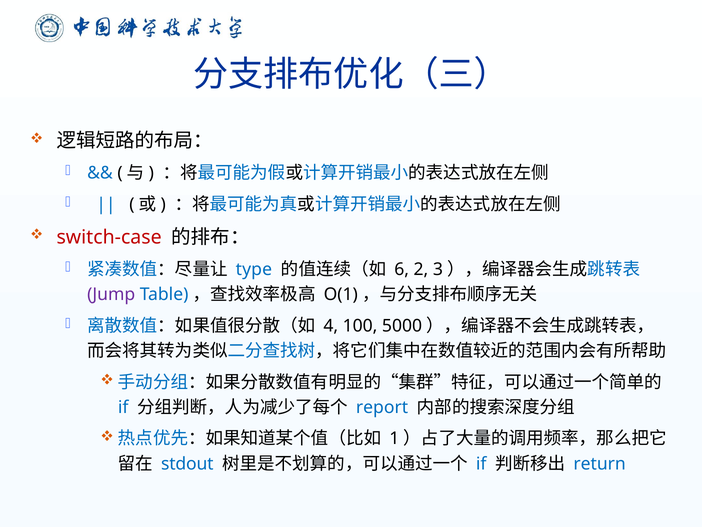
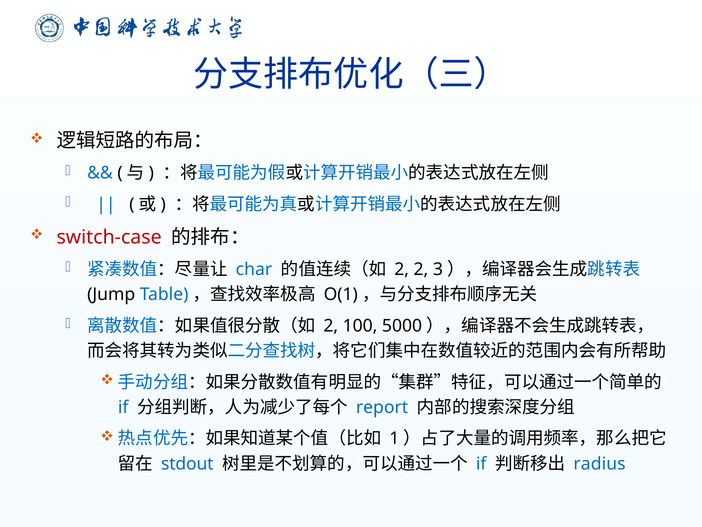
type: type -> char (254, 269)
6: 6 -> 2 (402, 269)
Jump colour: purple -> black (111, 294)
4: 4 -> 2 (331, 325)
return: return -> radius (600, 463)
